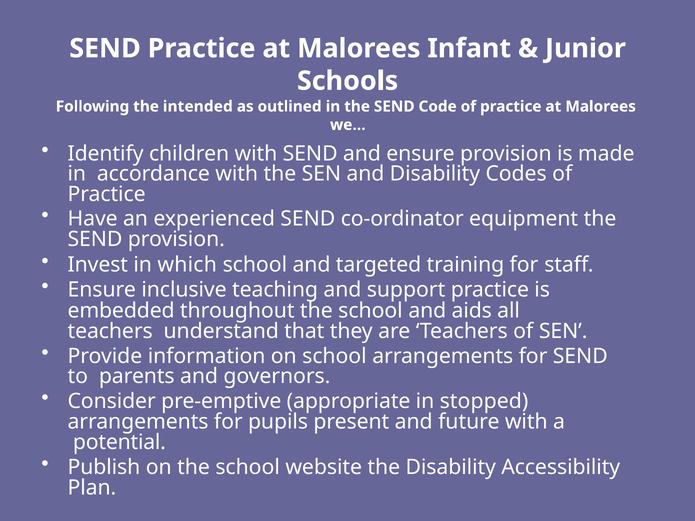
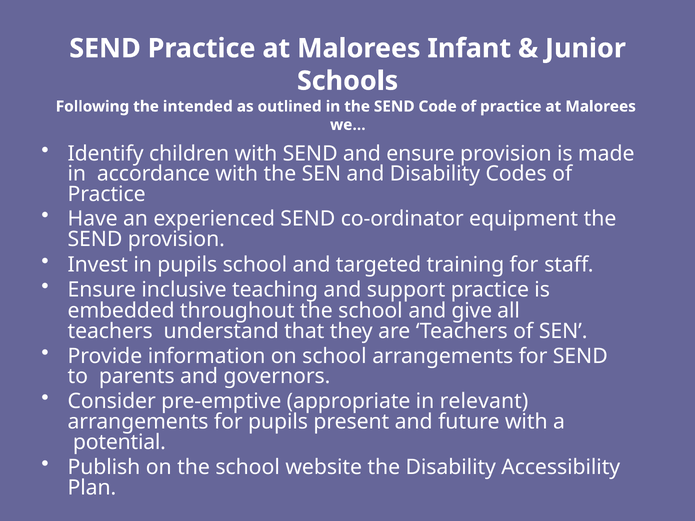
in which: which -> pupils (187, 265)
aids: aids -> give (472, 311)
stopped: stopped -> relevant (484, 401)
